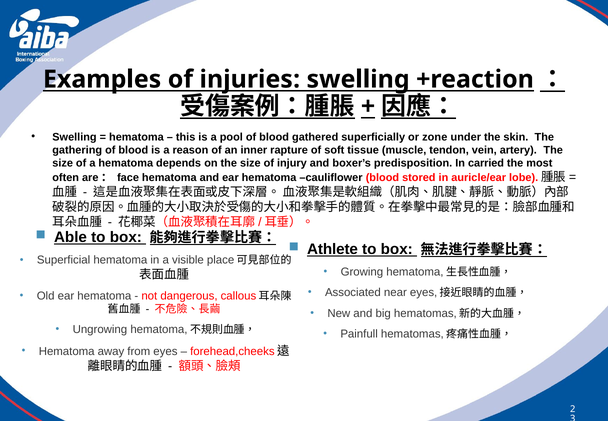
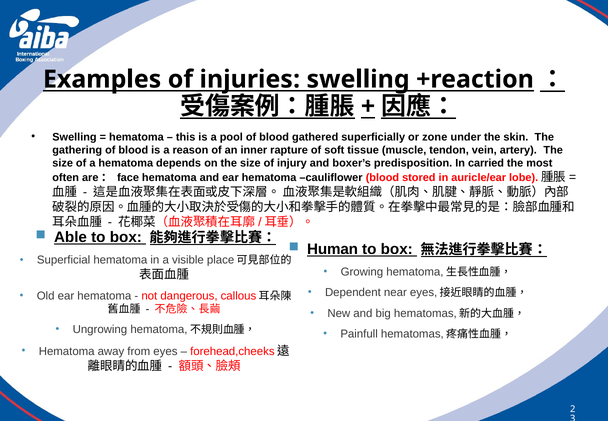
Athlete: Athlete -> Human (333, 249)
Associated: Associated -> Dependent (353, 293)
